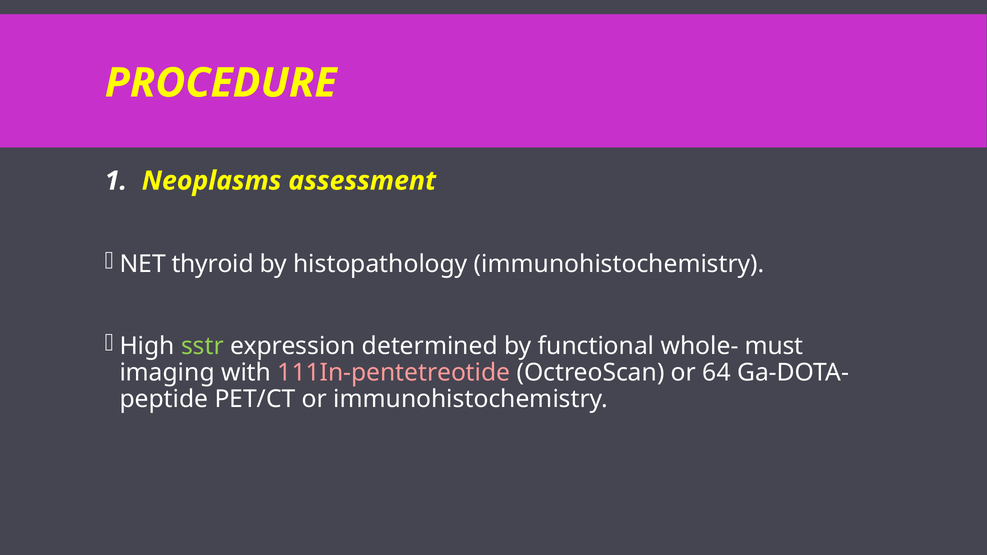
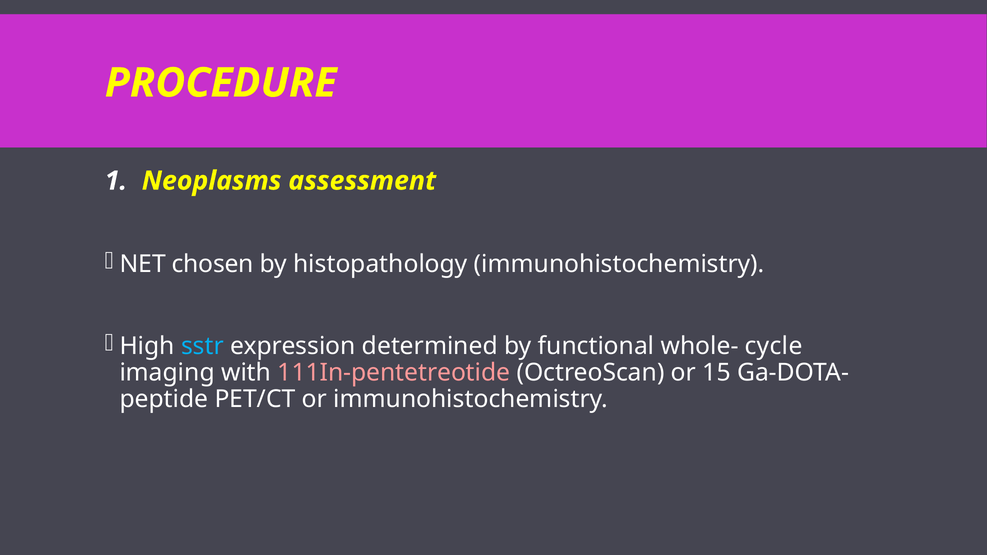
thyroid: thyroid -> chosen (213, 264)
sstr colour: light green -> light blue (202, 346)
must: must -> cycle (774, 346)
64: 64 -> 15 (717, 373)
